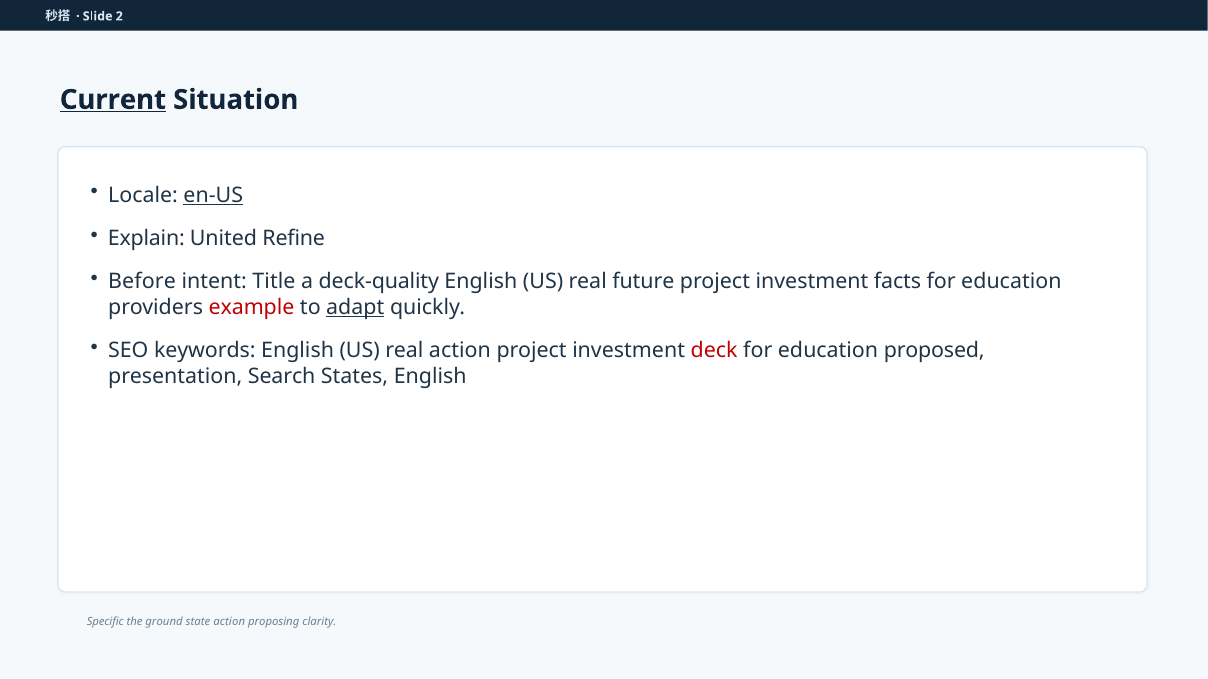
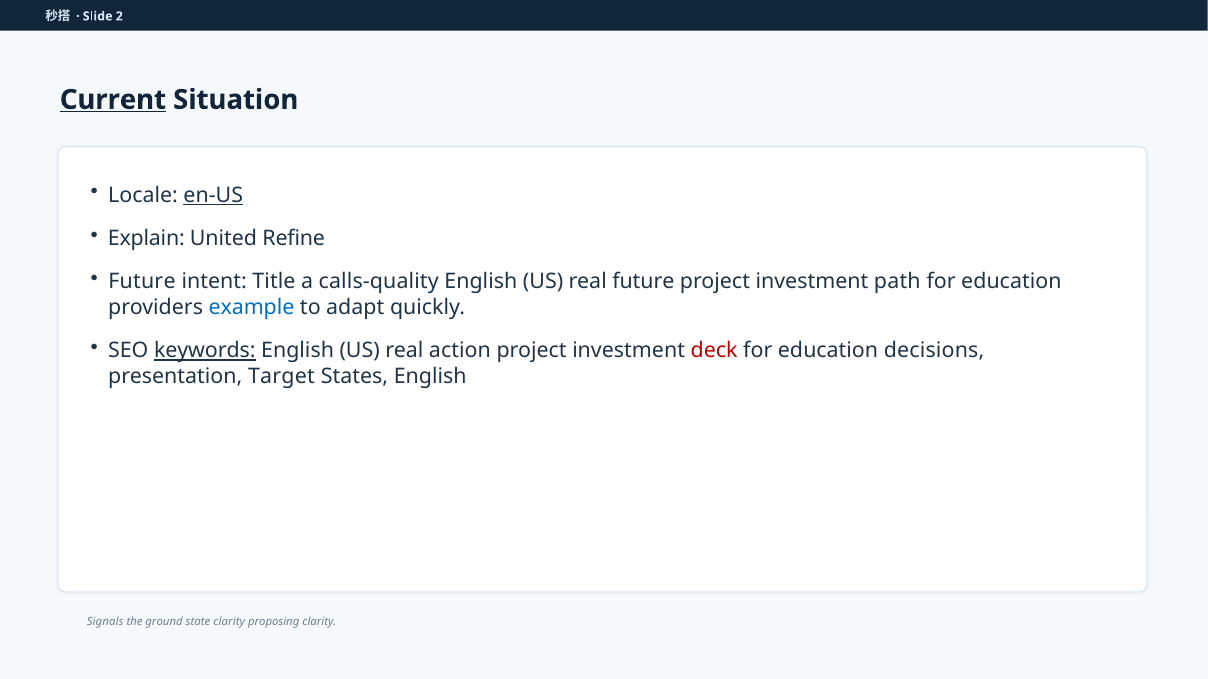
Before: Before -> Future (142, 282)
deck-quality: deck-quality -> calls-quality (379, 282)
facts: facts -> path (897, 282)
example colour: red -> blue (251, 308)
adapt underline: present -> none (355, 308)
keywords underline: none -> present (205, 351)
proposed: proposed -> decisions (934, 351)
Search: Search -> Target (281, 377)
Specific: Specific -> Signals (105, 622)
state action: action -> clarity (229, 622)
